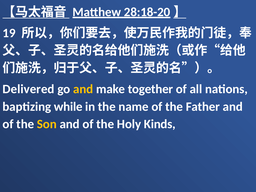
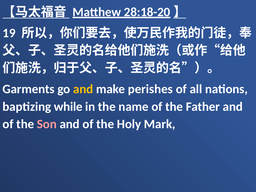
Delivered: Delivered -> Garments (29, 89)
together: together -> perishes (150, 89)
Son colour: yellow -> pink (47, 124)
Kinds: Kinds -> Mark (160, 124)
